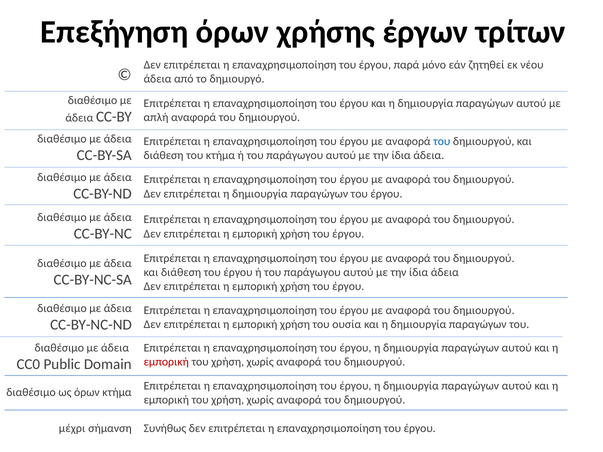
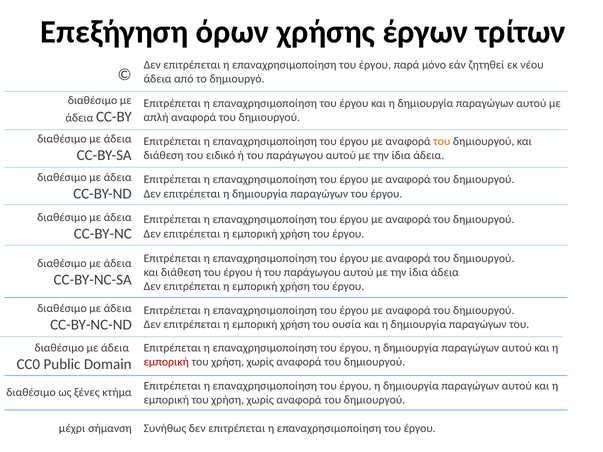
του colour: blue -> orange (442, 141)
του κτήμα: κτήμα -> ειδικό (221, 155)
ως όρων: όρων -> ξένες (87, 393)
